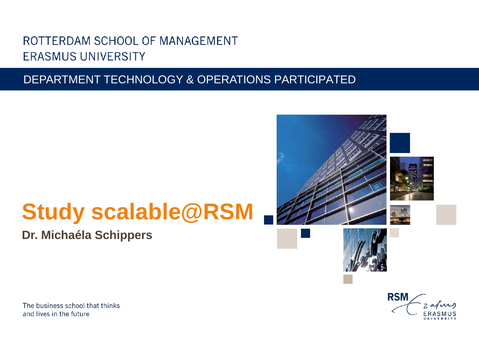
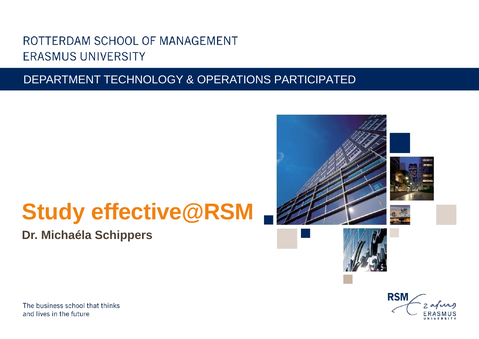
scalable@RSM: scalable@RSM -> effective@RSM (173, 212)
